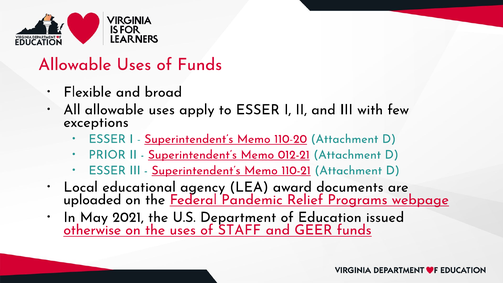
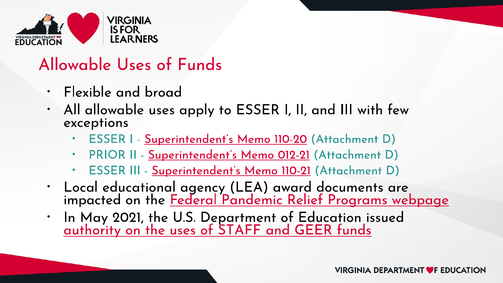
uploaded: uploaded -> impacted (92, 200)
otherwise: otherwise -> authority (92, 230)
